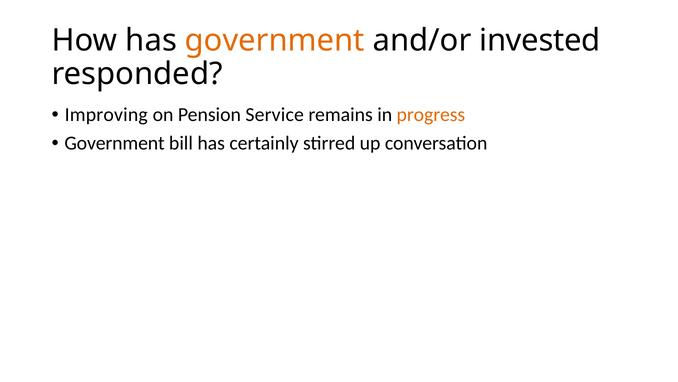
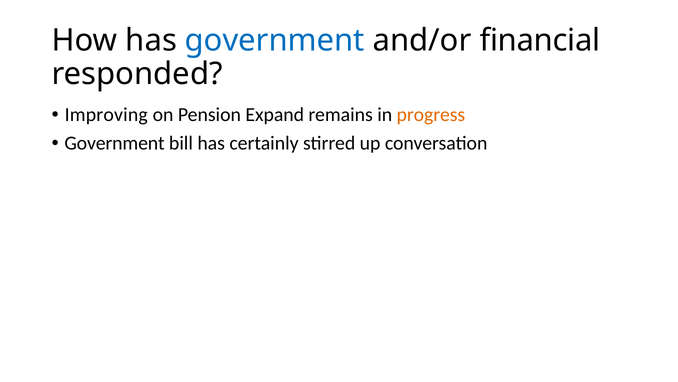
government colour: orange -> blue (275, 40)
invested: invested -> financial (540, 40)
Service: Service -> Expand (275, 115)
